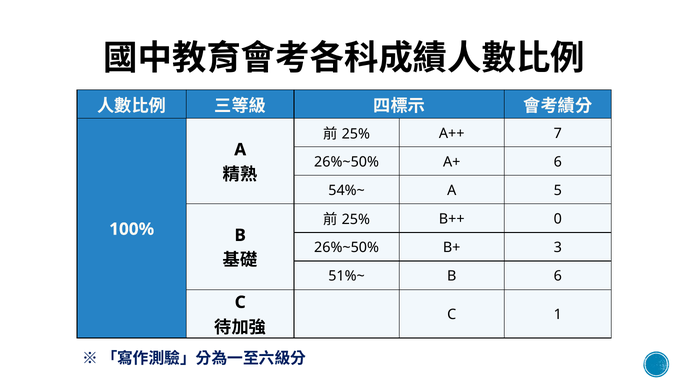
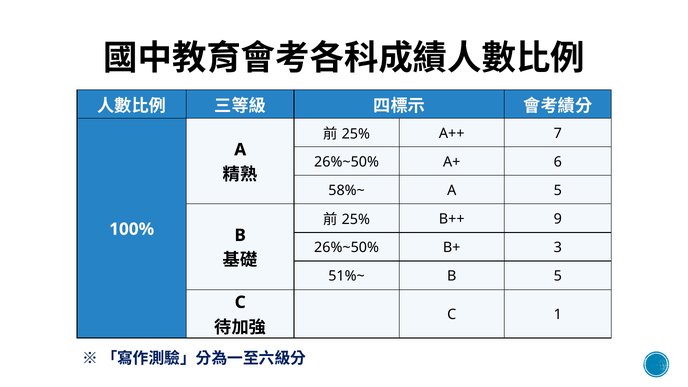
54%~: 54%~ -> 58%~ (347, 191)
0: 0 -> 9 (558, 219)
B 6: 6 -> 5 (558, 276)
